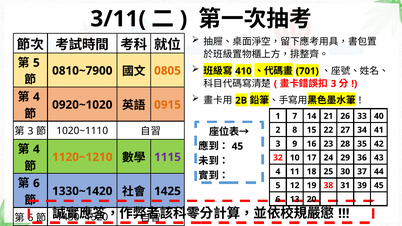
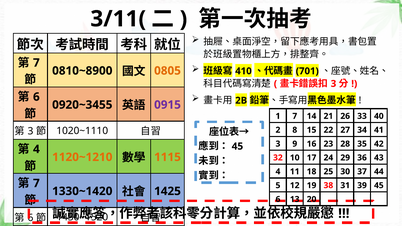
5: 5 -> 7 (36, 63)
0810~7900: 0810~7900 -> 0810~8900 (82, 71)
4: 4 -> 6 (36, 97)
0920~1020: 0920~1020 -> 0920~3455 (82, 105)
0915 colour: orange -> purple (167, 105)
1115 colour: purple -> orange (167, 157)
6: 6 -> 7 (36, 183)
